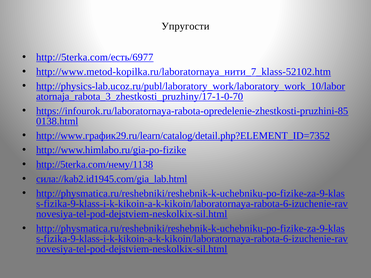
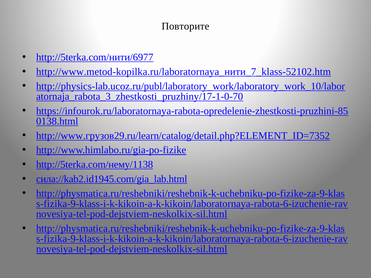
Упругости: Упругости -> Повторите (185, 26)
http://5terka.com/есть/6977: http://5terka.com/есть/6977 -> http://5terka.com/нити/6977 (95, 57)
http://www.график29.ru/learn/catalog/detail.php?ELEMENT_ID=7352: http://www.график29.ru/learn/catalog/detail.php?ELEMENT_ID=7352 -> http://www.грузов29.ru/learn/catalog/detail.php?ELEMENT_ID=7352 (183, 136)
